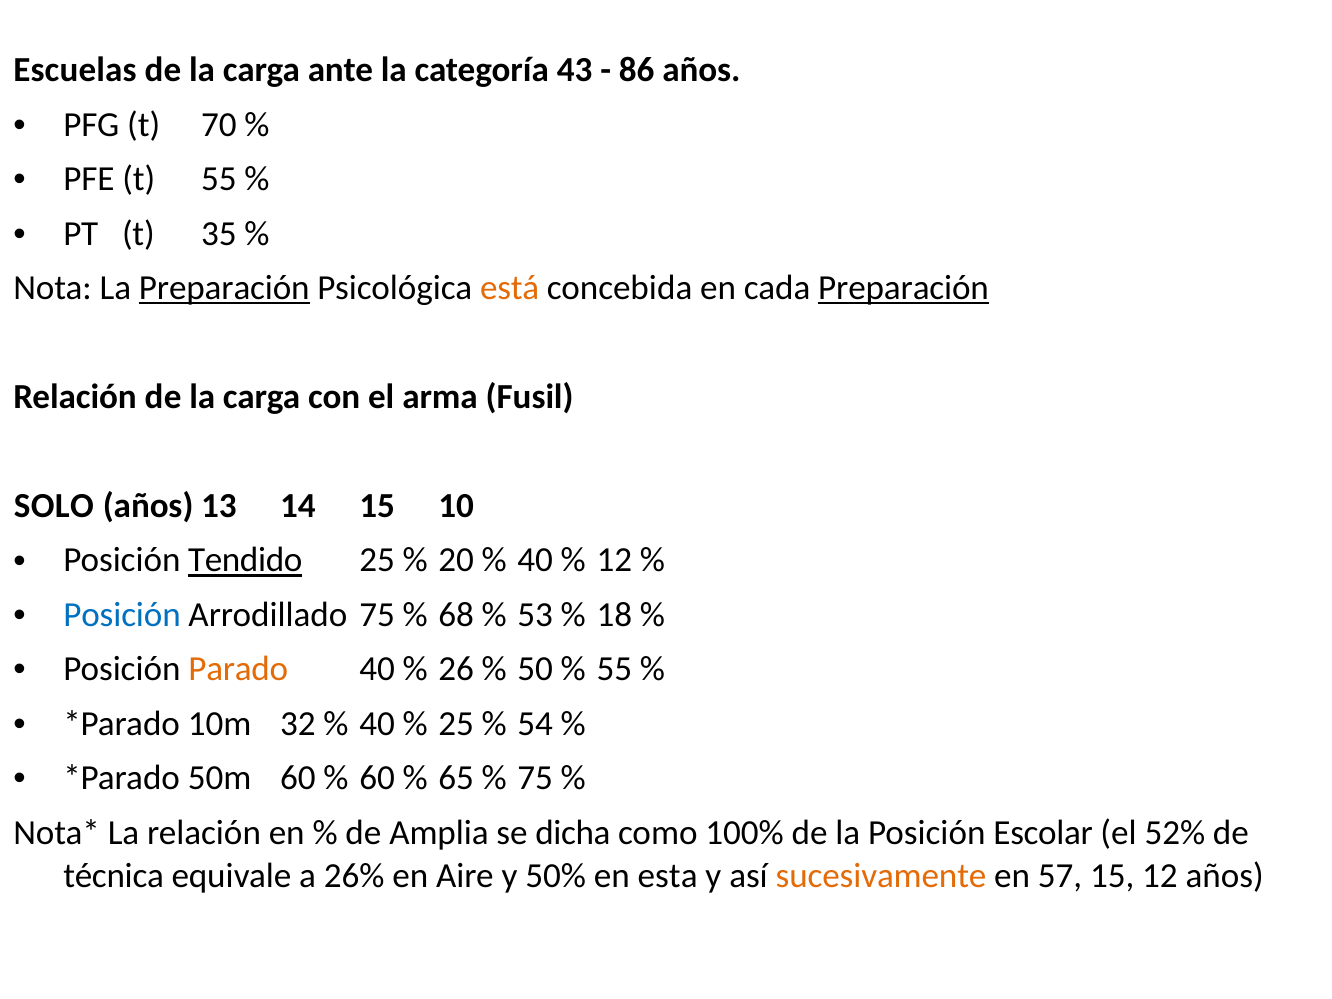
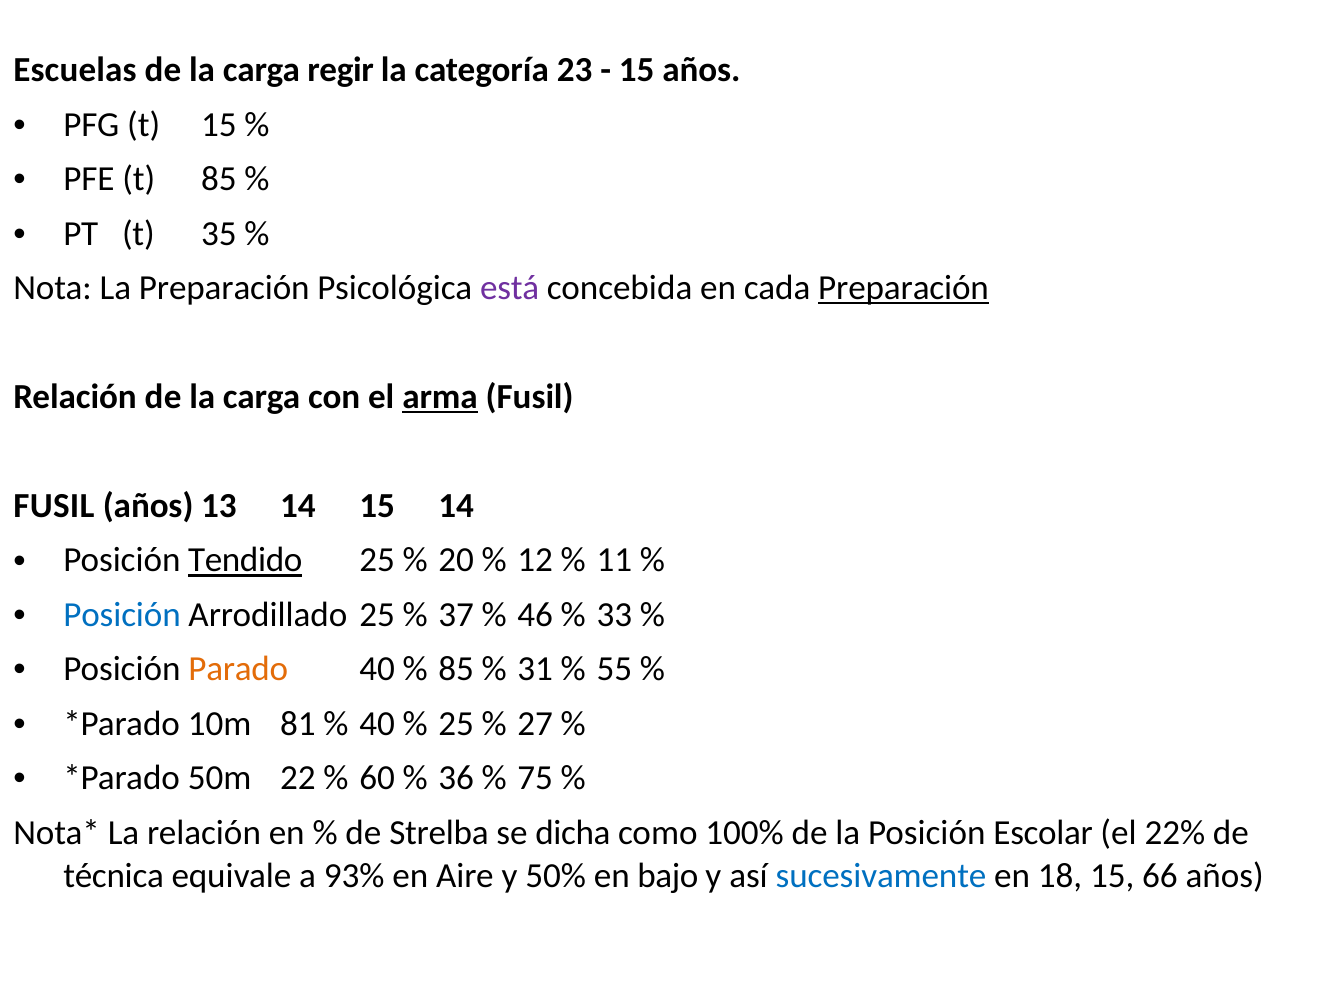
ante: ante -> regir (341, 70)
43: 43 -> 23 (575, 70)
86: 86 -> 15 (637, 70)
t 70: 70 -> 15 (219, 124)
t 55: 55 -> 85 (219, 179)
Preparación underline: present -> none (224, 288)
está colour: orange -> purple (510, 288)
arma underline: none -> present (440, 397)
SOLO: SOLO -> FUSIL (54, 506)
15 10: 10 -> 14 (456, 506)
40: 40 -> 12 (535, 560)
12: 12 -> 11 (614, 560)
Arrodillado 75: 75 -> 25 (377, 615)
68: 68 -> 37 (456, 615)
53: 53 -> 46 (535, 615)
18: 18 -> 33 (614, 615)
26: 26 -> 85 (456, 669)
50: 50 -> 31 (535, 669)
32: 32 -> 81 (298, 724)
54: 54 -> 27 (535, 724)
50m 60: 60 -> 22 (298, 778)
65: 65 -> 36 (456, 778)
Amplia: Amplia -> Strelba (439, 833)
52%: 52% -> 22% (1175, 833)
26%: 26% -> 93% (354, 875)
esta: esta -> bajo (668, 875)
sucesivamente colour: orange -> blue (881, 875)
57: 57 -> 18 (1060, 875)
15 12: 12 -> 66 (1160, 875)
